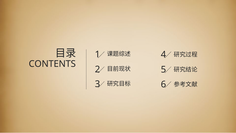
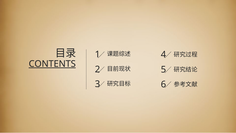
CONTENTS underline: none -> present (52, 64)
